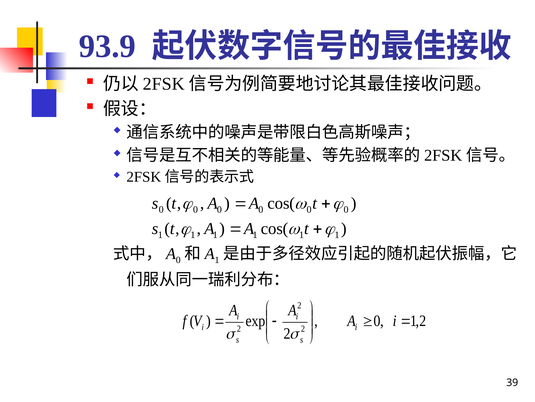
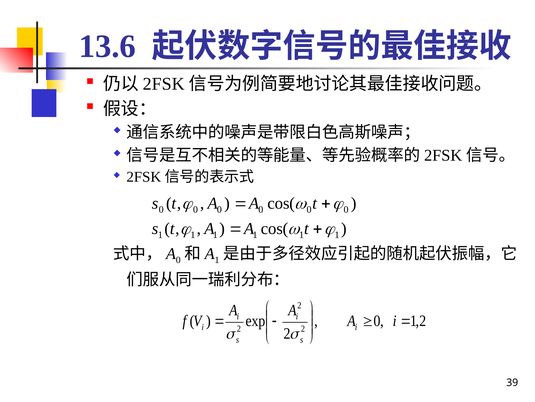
93.9: 93.9 -> 13.6 (107, 46)
